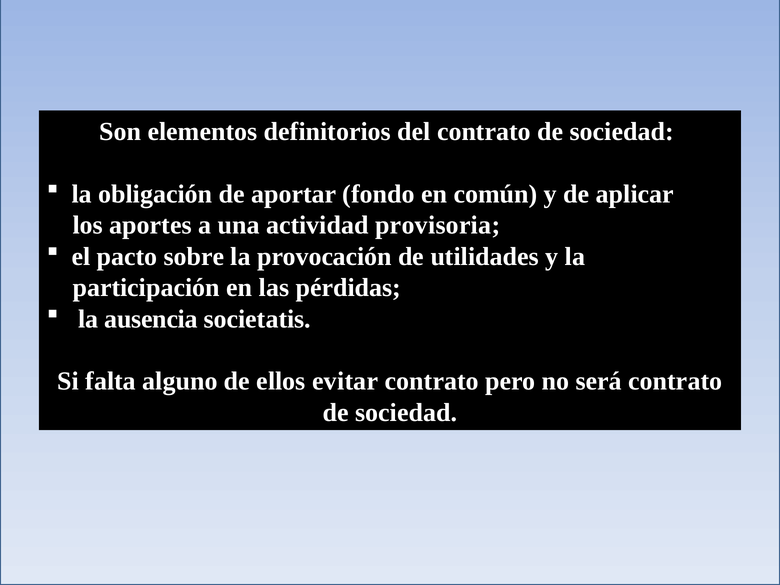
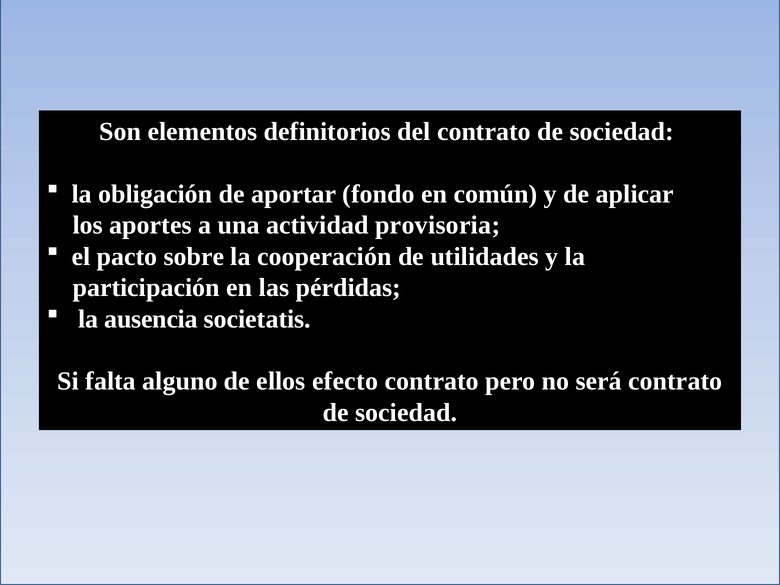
provocación: provocación -> cooperación (324, 257)
evitar: evitar -> efecto (345, 381)
